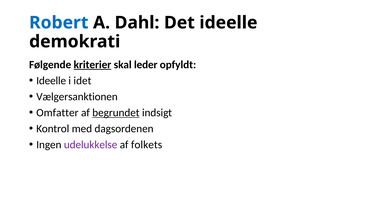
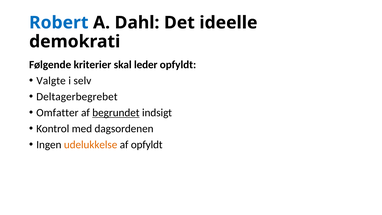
kriterier underline: present -> none (92, 65)
Ideelle: Ideelle -> Valgte (51, 81)
idet: idet -> selv (82, 81)
Vælgersanktionen: Vælgersanktionen -> Deltagerbegrebet (77, 97)
udelukkelse colour: purple -> orange (91, 145)
af folkets: folkets -> opfyldt (147, 145)
